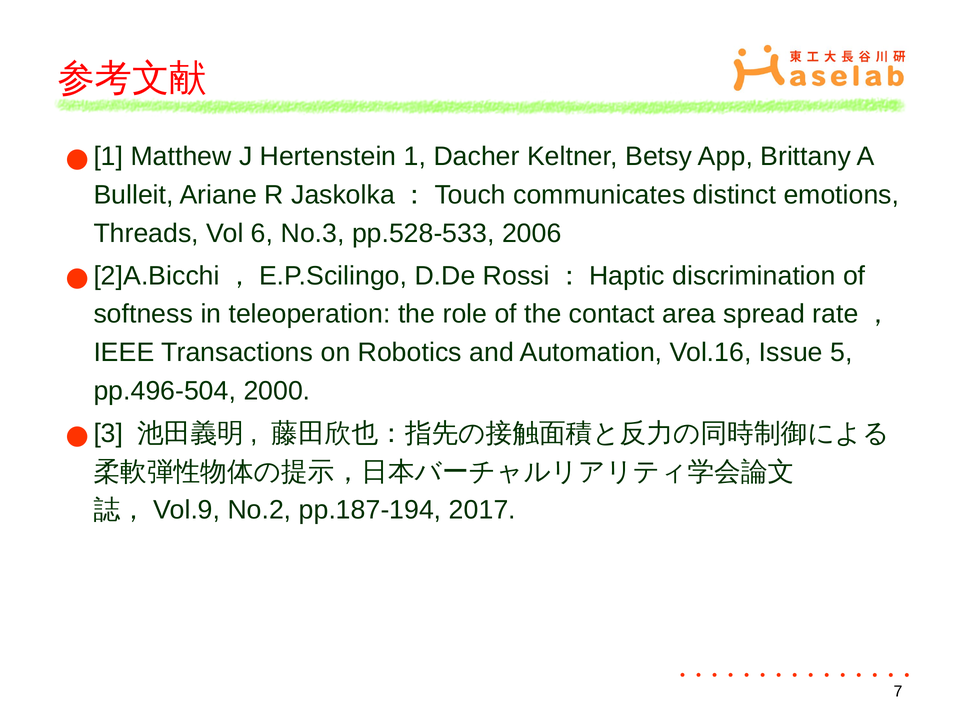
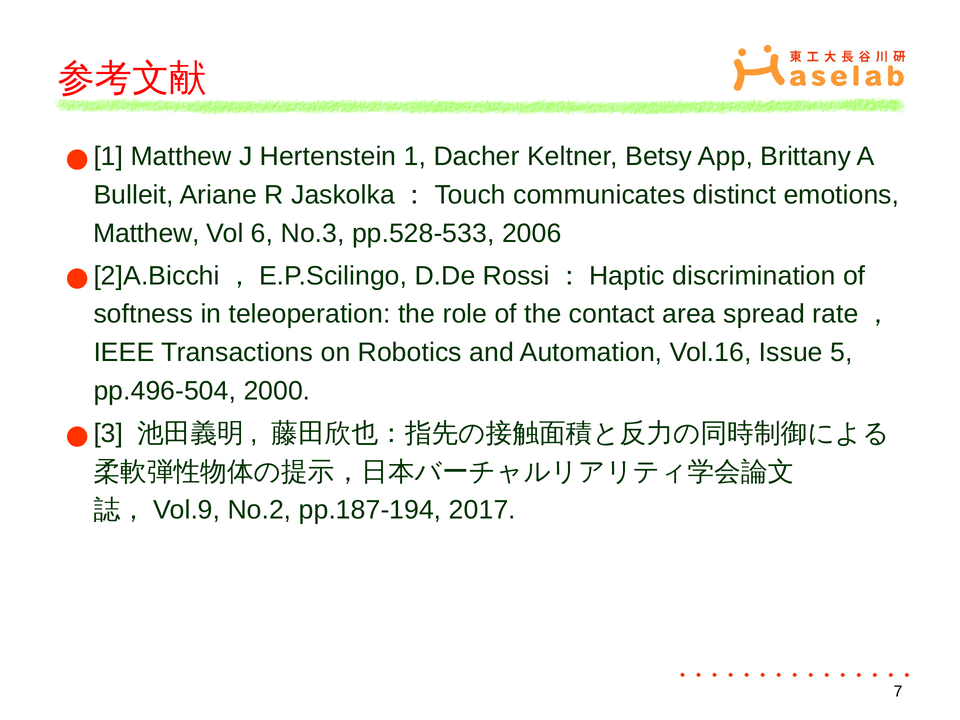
Threads: Threads -> Matthew (146, 233)
